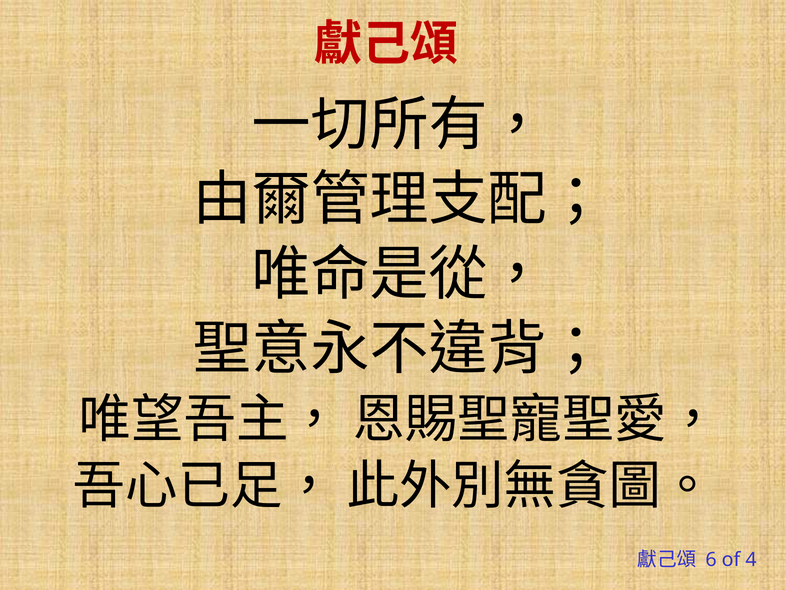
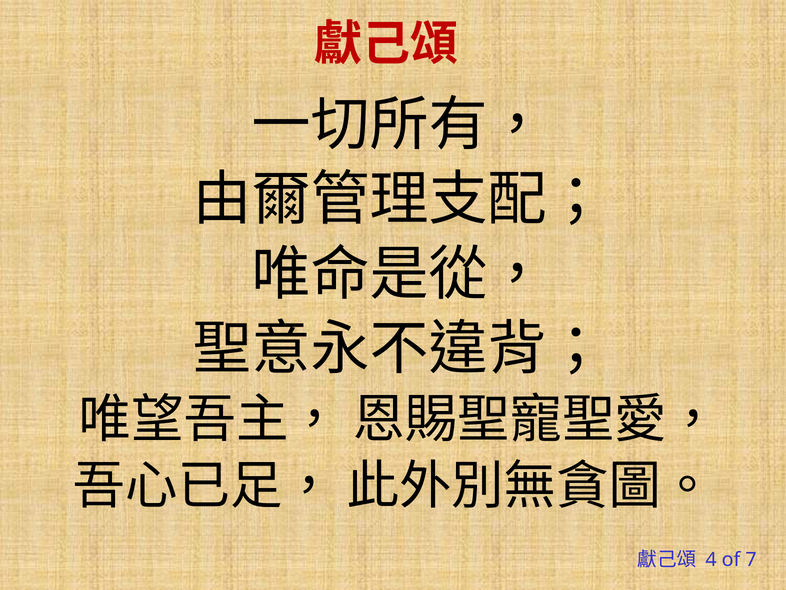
6: 6 -> 4 (711, 559)
4: 4 -> 7 (751, 559)
